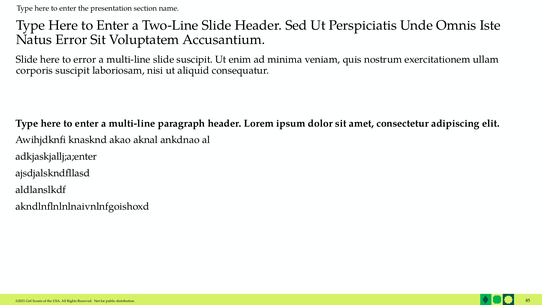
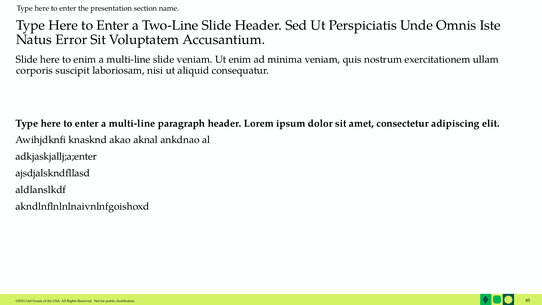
to error: error -> enim (85, 60)
slide suscipit: suscipit -> veniam (195, 60)
